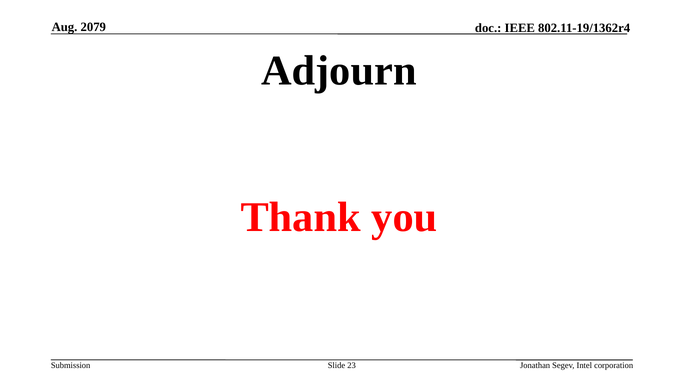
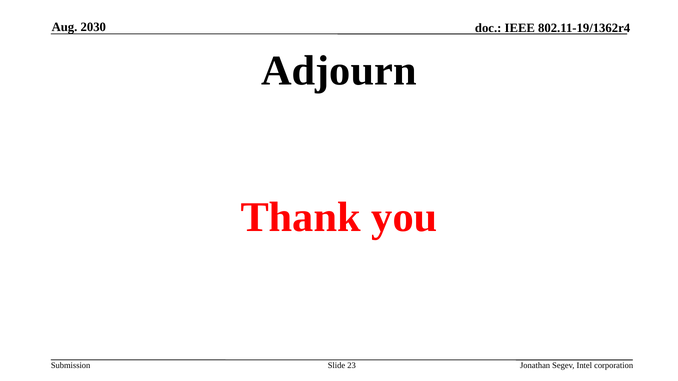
2079: 2079 -> 2030 (93, 27)
